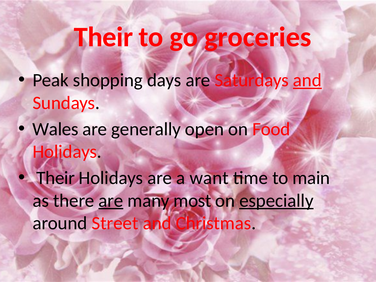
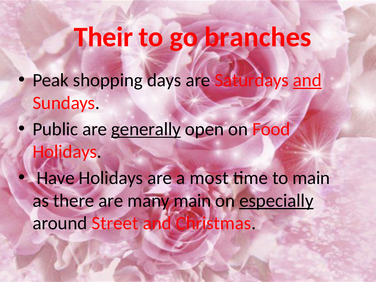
groceries: groceries -> branches (258, 37)
Wales: Wales -> Public (55, 129)
generally underline: none -> present (146, 129)
Their: Their -> Have (56, 178)
want: want -> most (209, 178)
are underline: present -> none (111, 201)
many most: most -> main (192, 201)
